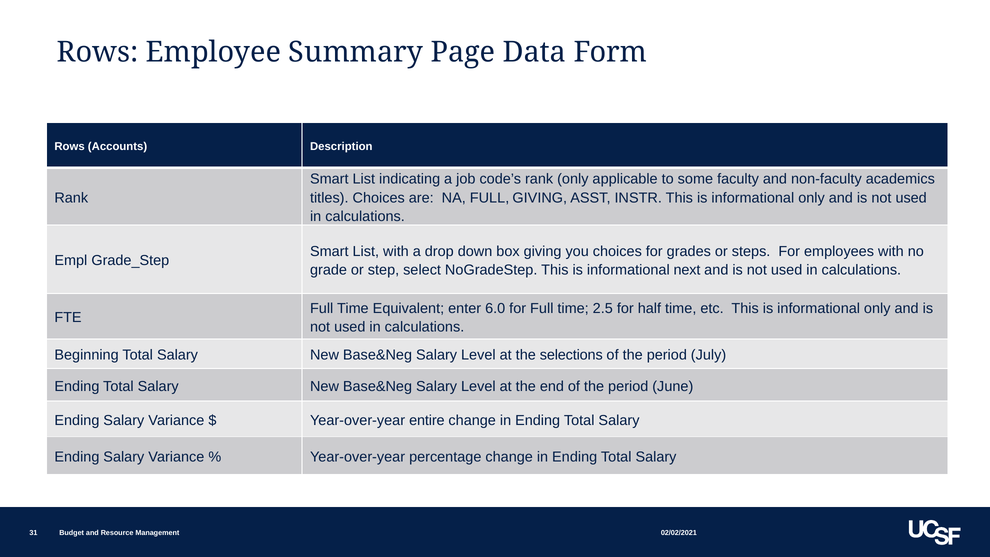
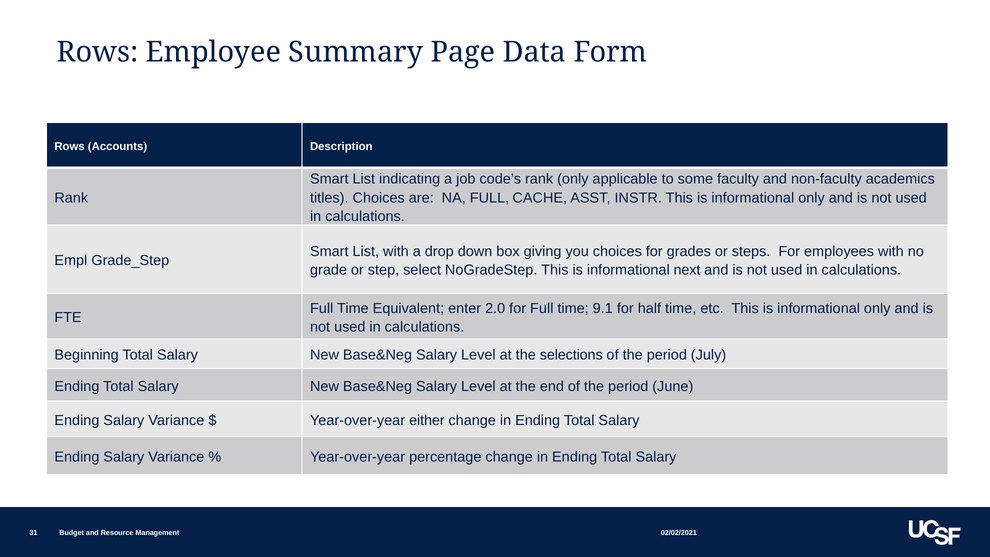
FULL GIVING: GIVING -> CACHE (540, 198)
6.0: 6.0 -> 2.0 (495, 308)
2.5: 2.5 -> 9.1 (603, 308)
entire: entire -> either (427, 420)
